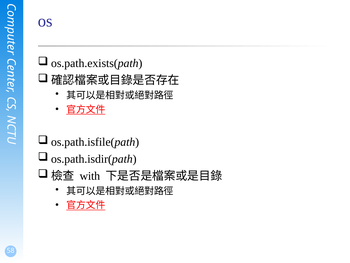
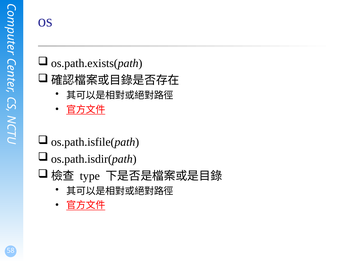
with: with -> type (90, 176)
